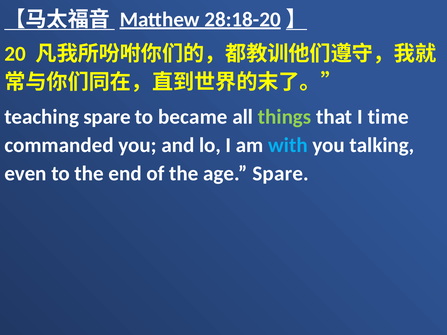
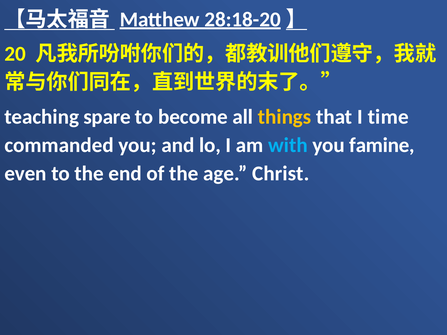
became: became -> become (193, 117)
things colour: light green -> yellow (285, 117)
talking: talking -> famine (382, 145)
age Spare: Spare -> Christ (281, 174)
